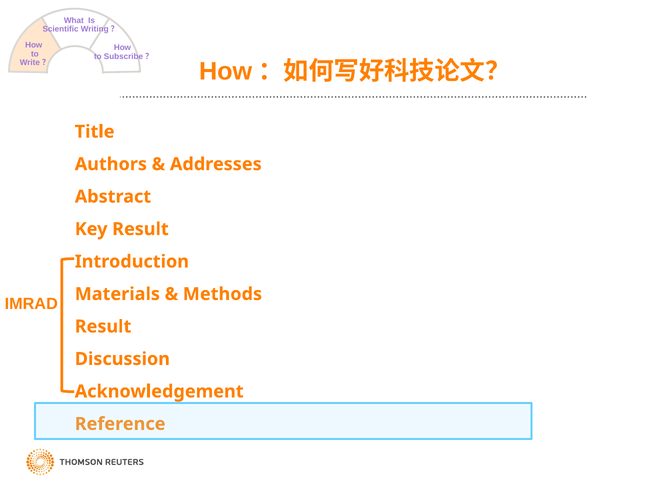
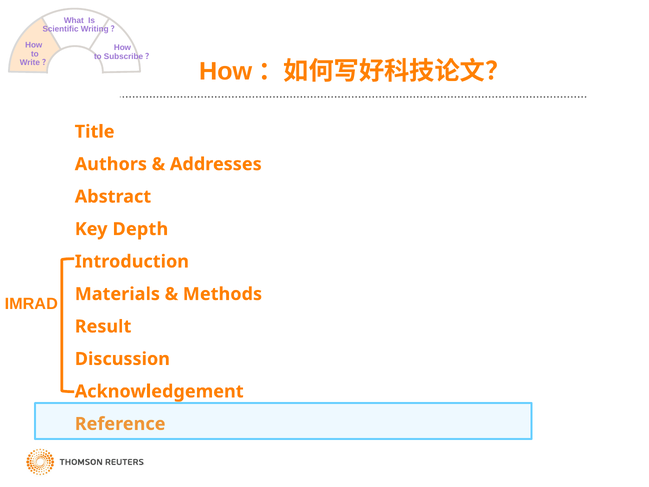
Key Result: Result -> Depth (140, 229)
